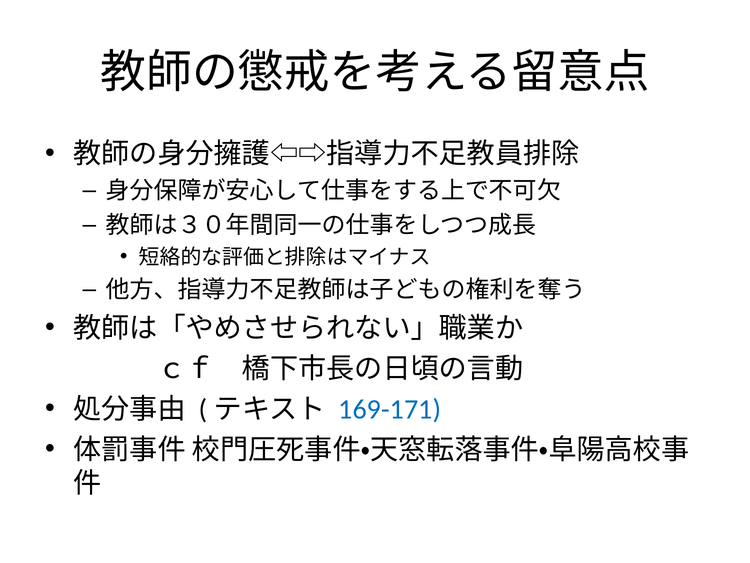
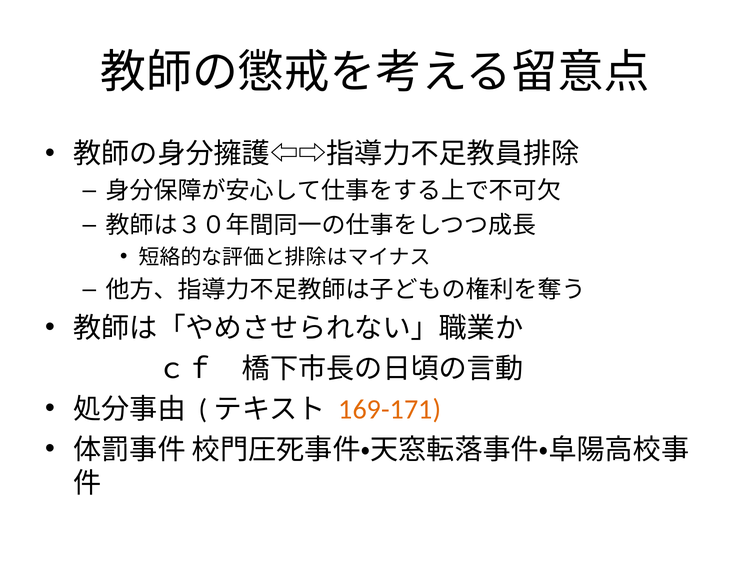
169-171 colour: blue -> orange (390, 409)
